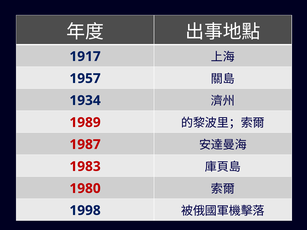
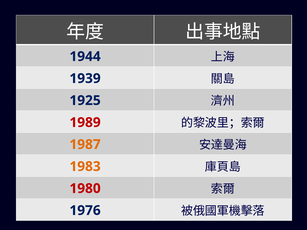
1917: 1917 -> 1944 (85, 57)
1957: 1957 -> 1939 (85, 79)
1934: 1934 -> 1925 (85, 101)
1987 colour: red -> orange (85, 145)
1983 colour: red -> orange (85, 167)
1998: 1998 -> 1976 (85, 211)
